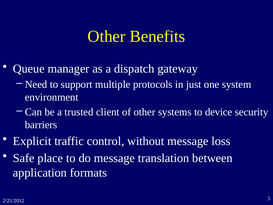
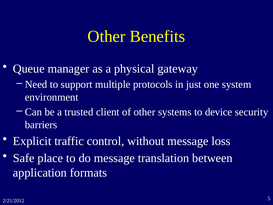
dispatch: dispatch -> physical (134, 69)
